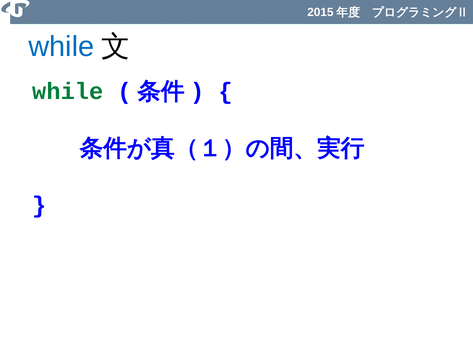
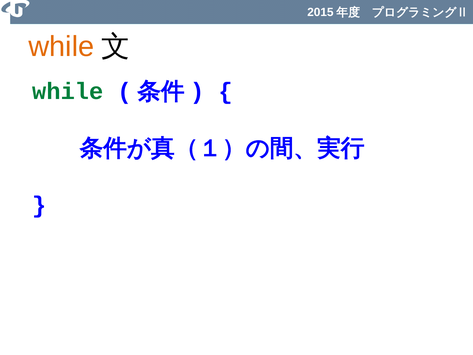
while colour: blue -> orange (61, 47)
